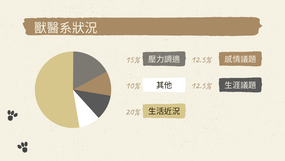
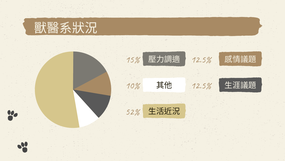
20%: 20% -> 52% (132, 111)
